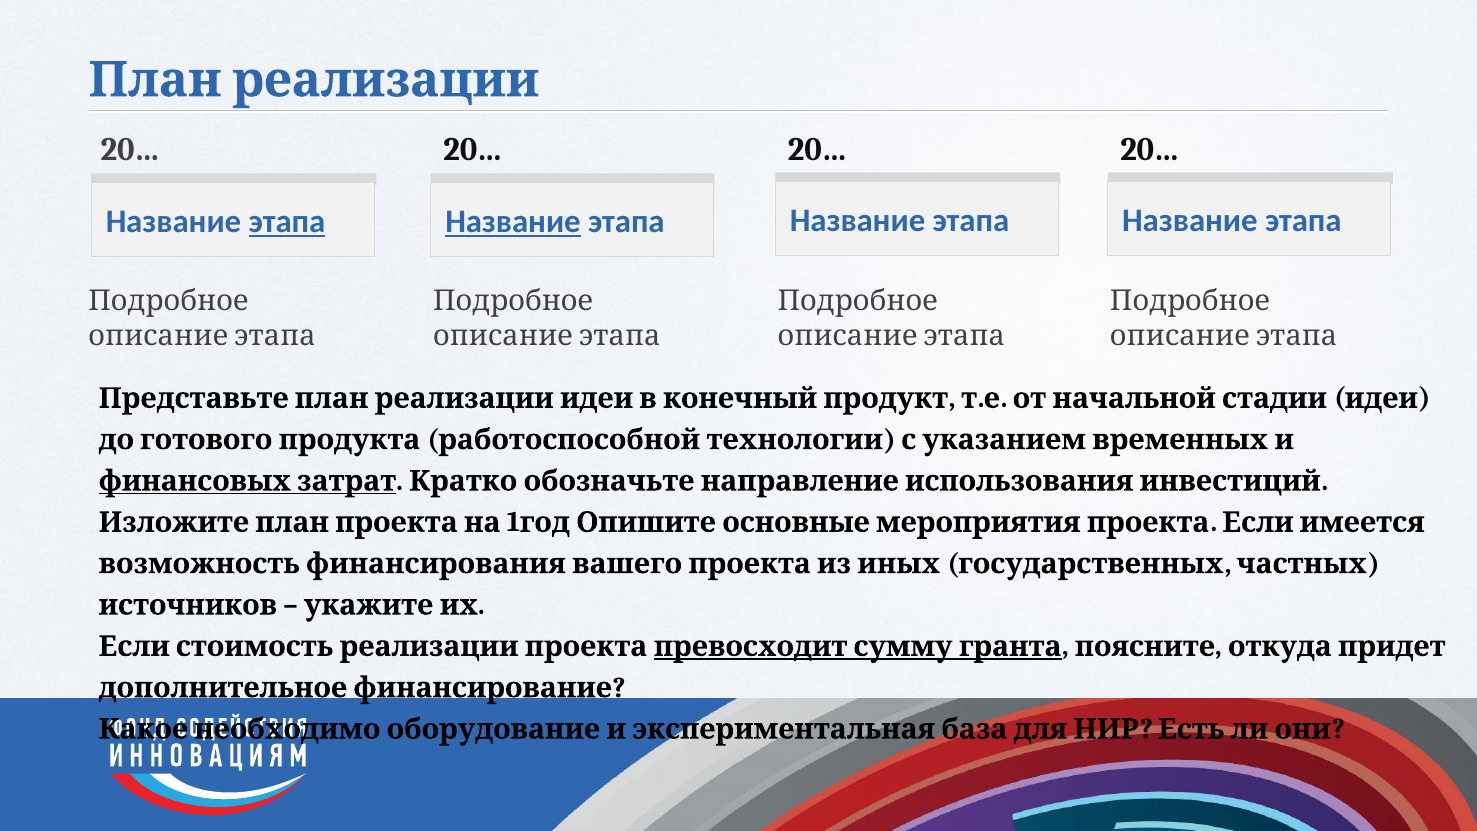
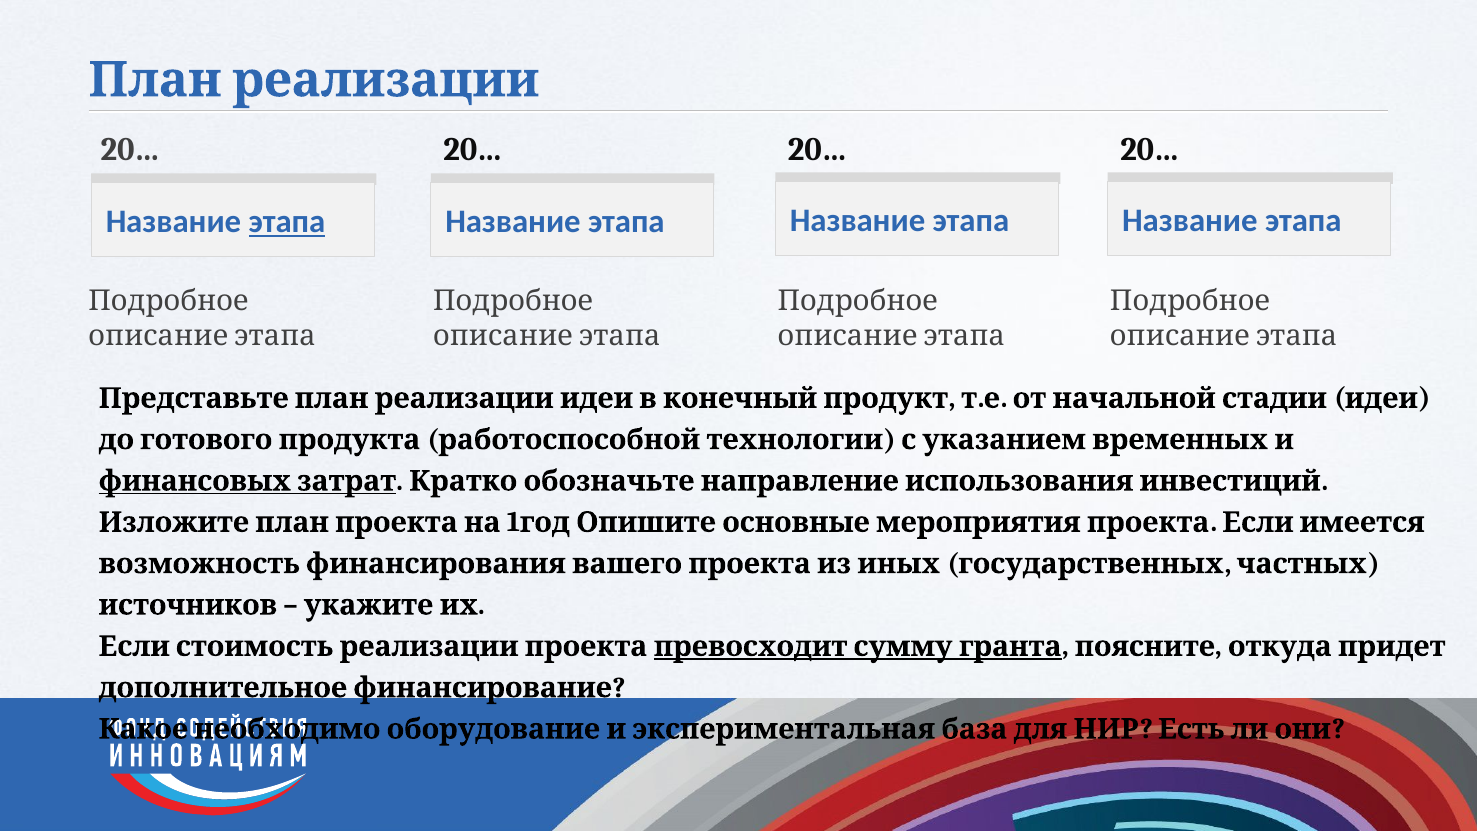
Название underline: present -> none (513, 222)
